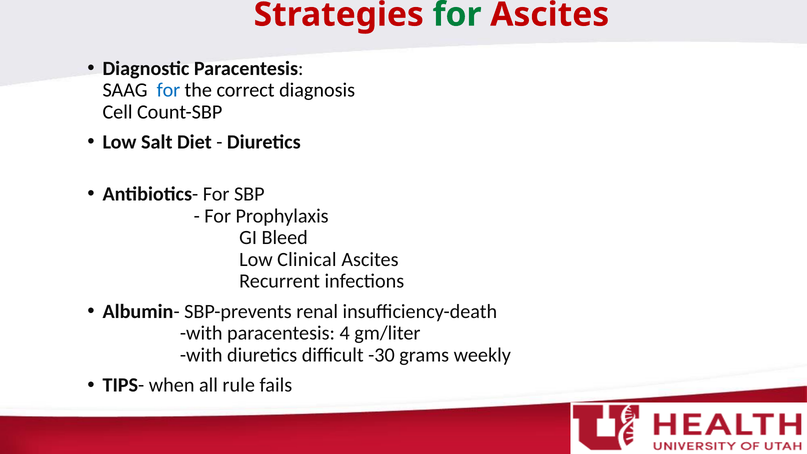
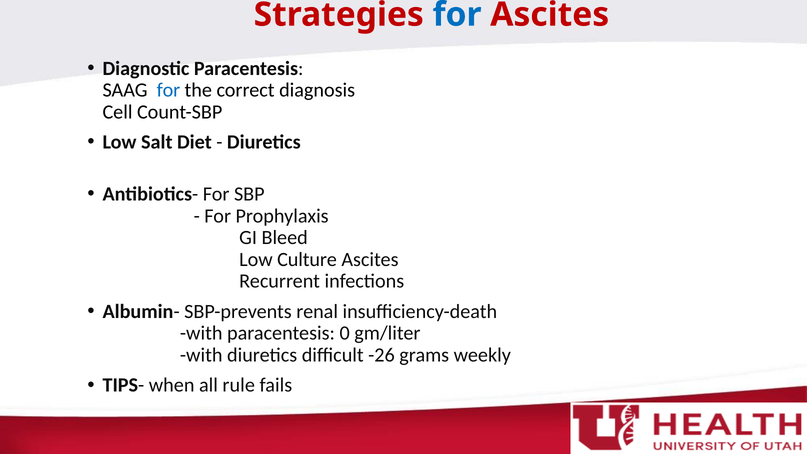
for colour: green -> blue (457, 15)
Clinical: Clinical -> Culture (307, 259)
4: 4 -> 0 (345, 333)
-30: -30 -> -26 (381, 355)
